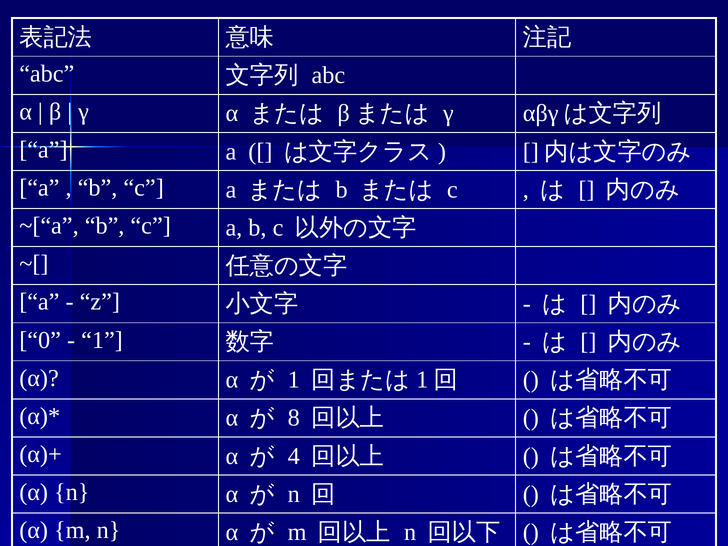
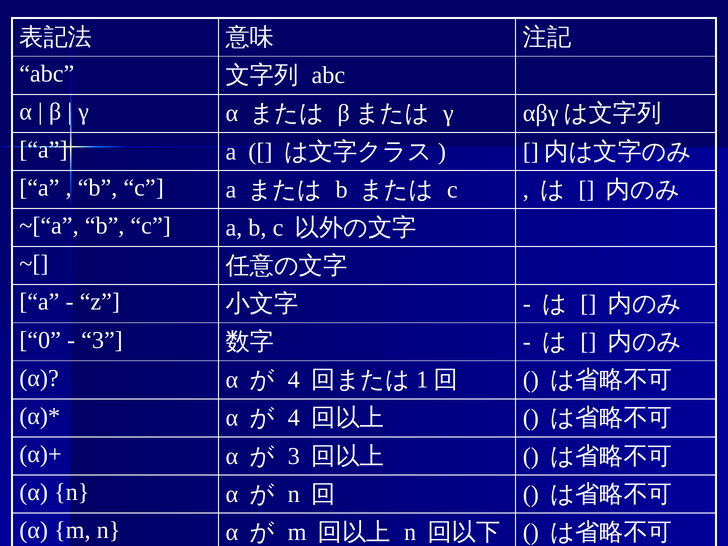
1: 1 -> 3 (102, 340)
1: 1 -> 4 (294, 380)
8: 8 -> 4 (294, 418)
4: 4 -> 3 (294, 456)
